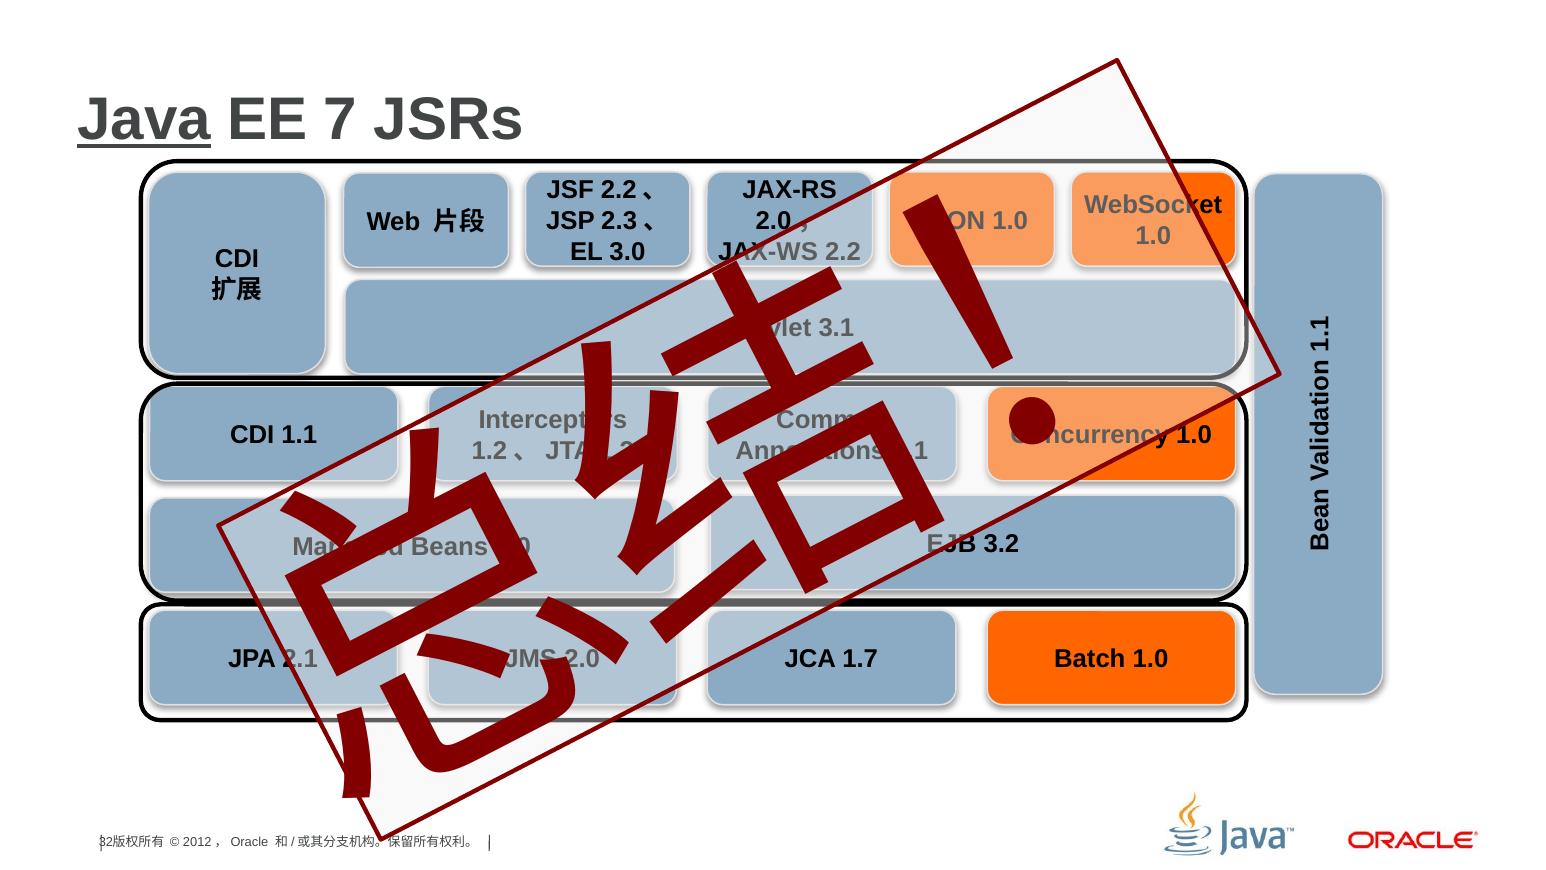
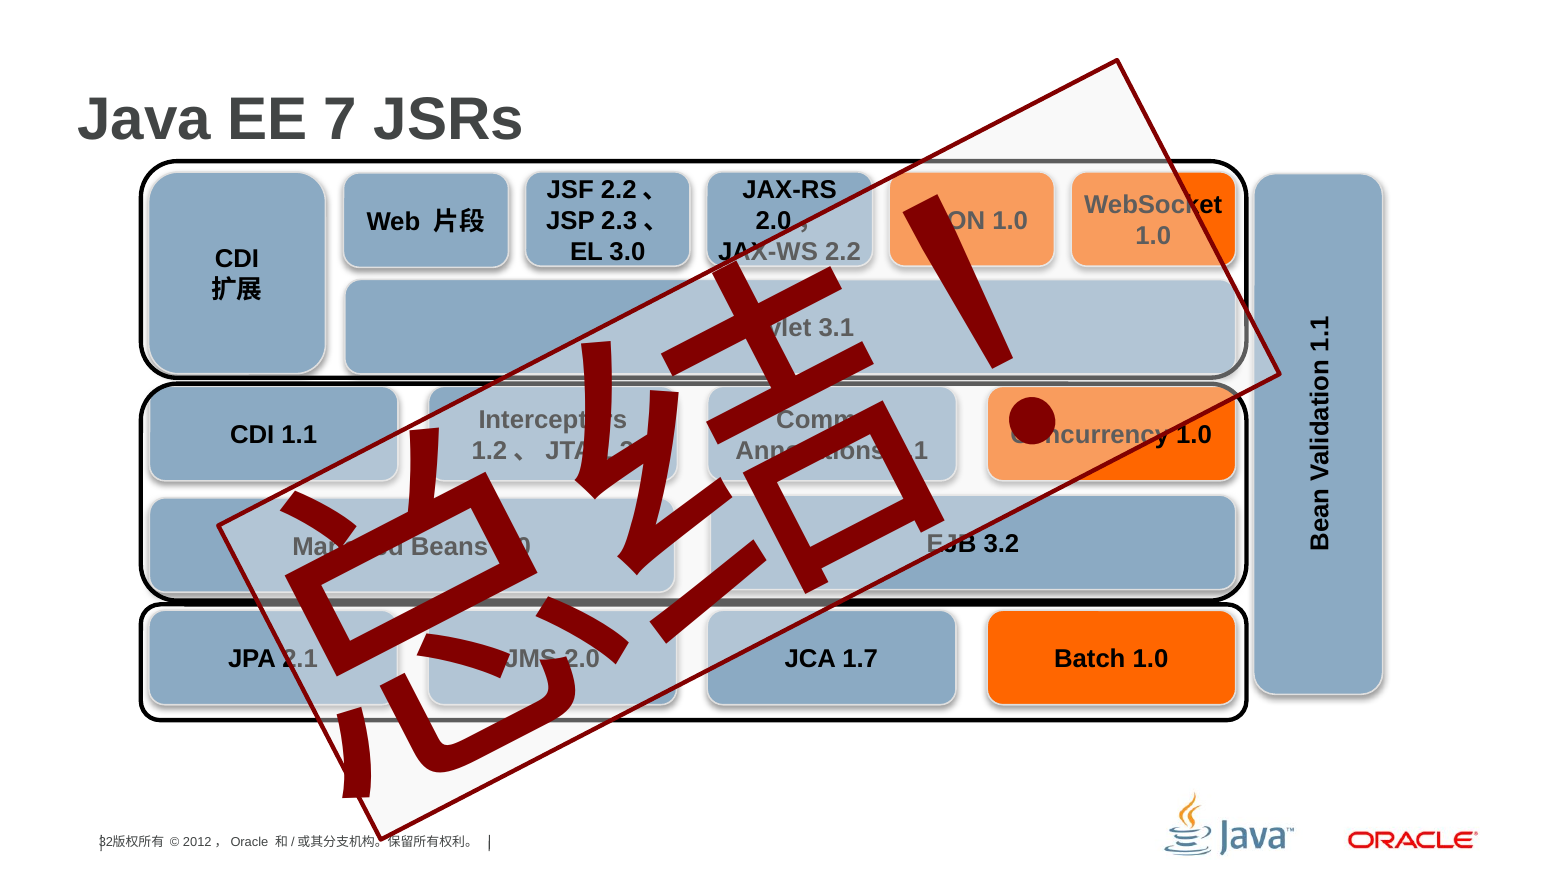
Java underline: present -> none (144, 120)
